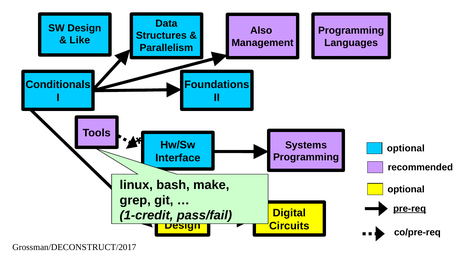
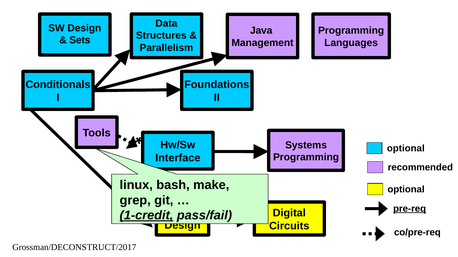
Also: Also -> Java (261, 31)
Like: Like -> Sets (80, 40)
1-credit underline: none -> present (147, 216)
